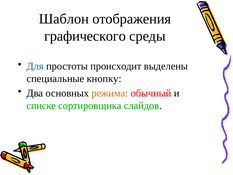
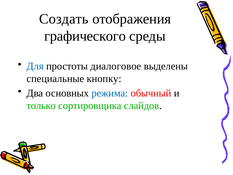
Шаблон: Шаблон -> Создать (64, 19)
происходит: происходит -> диалоговое (116, 66)
режима colour: orange -> blue (110, 93)
списке: списке -> только (41, 105)
